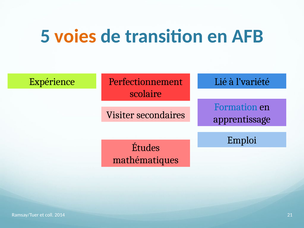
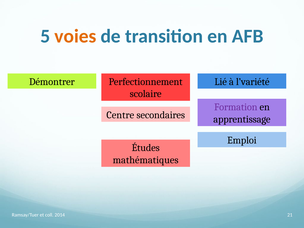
Expérience: Expérience -> Démontrer (52, 82)
Formation colour: blue -> purple (236, 107)
Visiter: Visiter -> Centre (120, 115)
